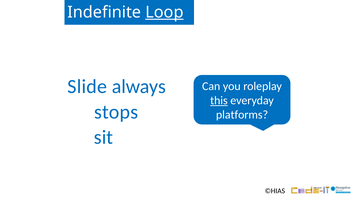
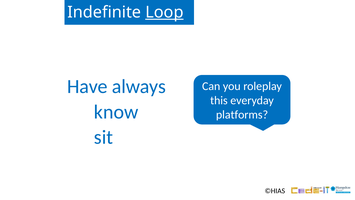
Slide: Slide -> Have (87, 86)
this underline: present -> none (219, 100)
stops: stops -> know (116, 112)
